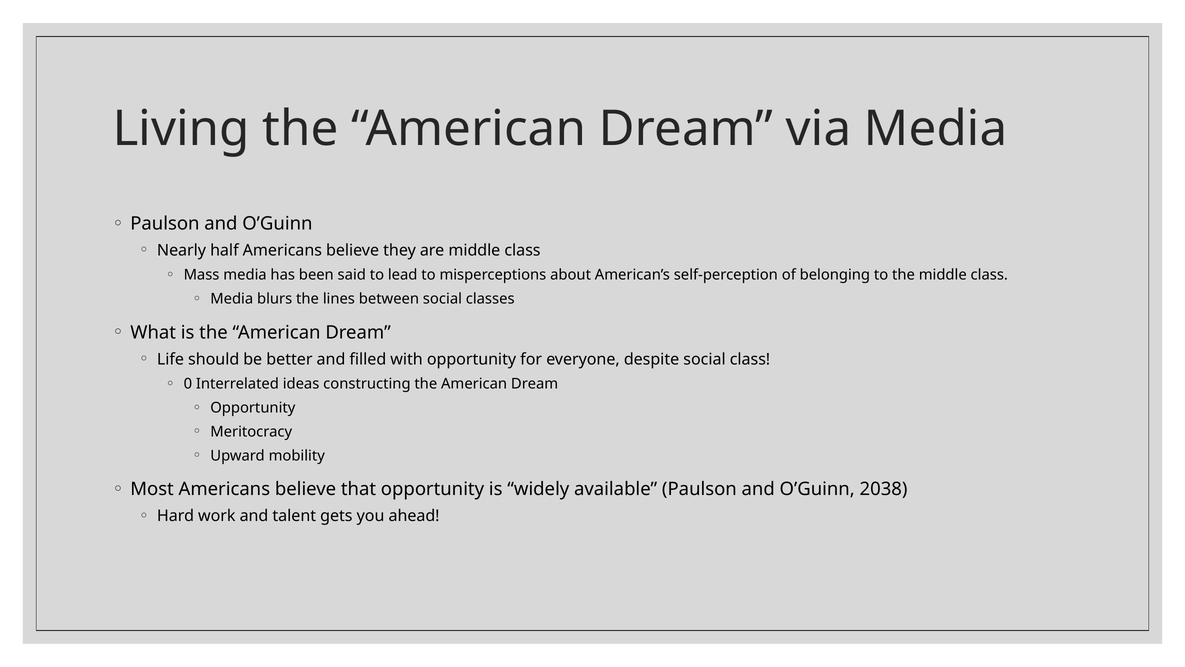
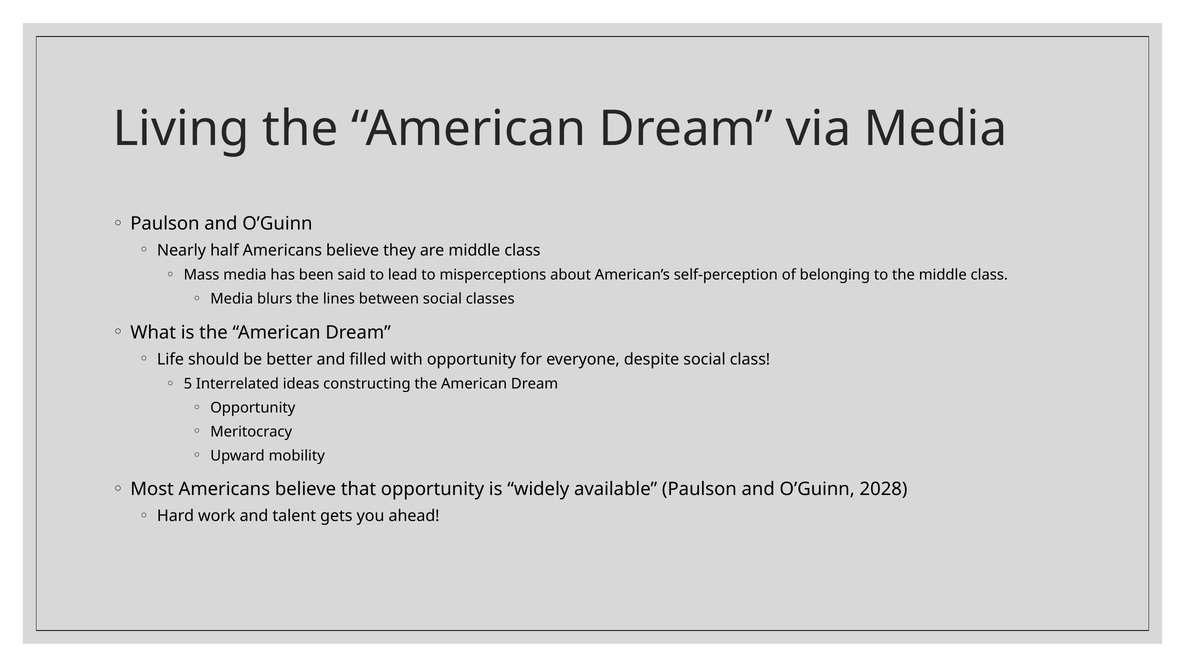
0: 0 -> 5 (188, 384)
2038: 2038 -> 2028 (884, 489)
